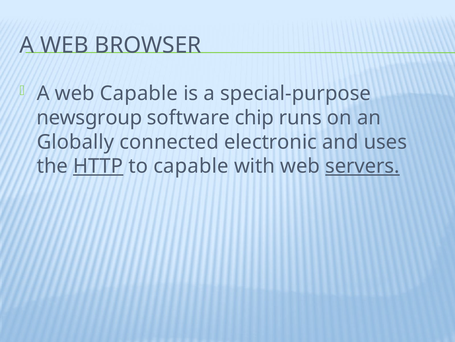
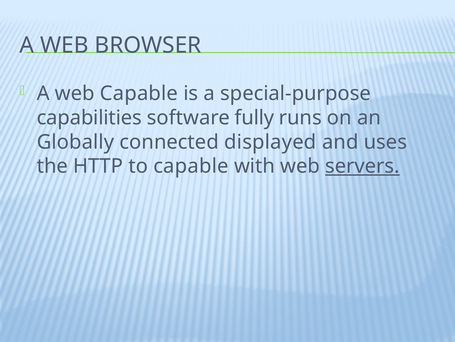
newsgroup: newsgroup -> capabilities (89, 117)
chip: chip -> fully (254, 117)
electronic: electronic -> displayed (270, 142)
HTTP underline: present -> none (98, 166)
